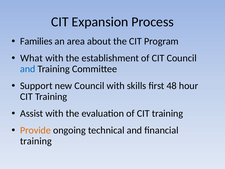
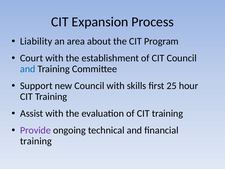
Families: Families -> Liability (36, 41)
What: What -> Court (32, 58)
48: 48 -> 25 (172, 86)
Provide colour: orange -> purple (35, 130)
